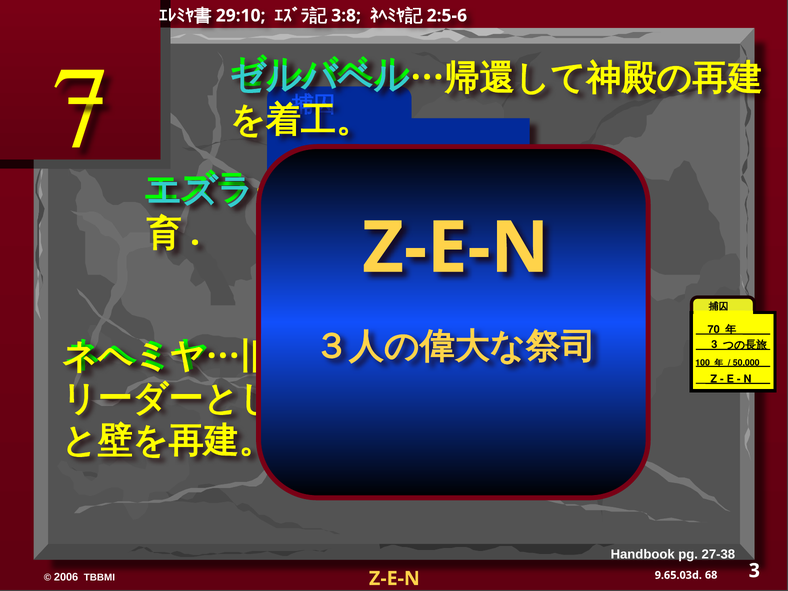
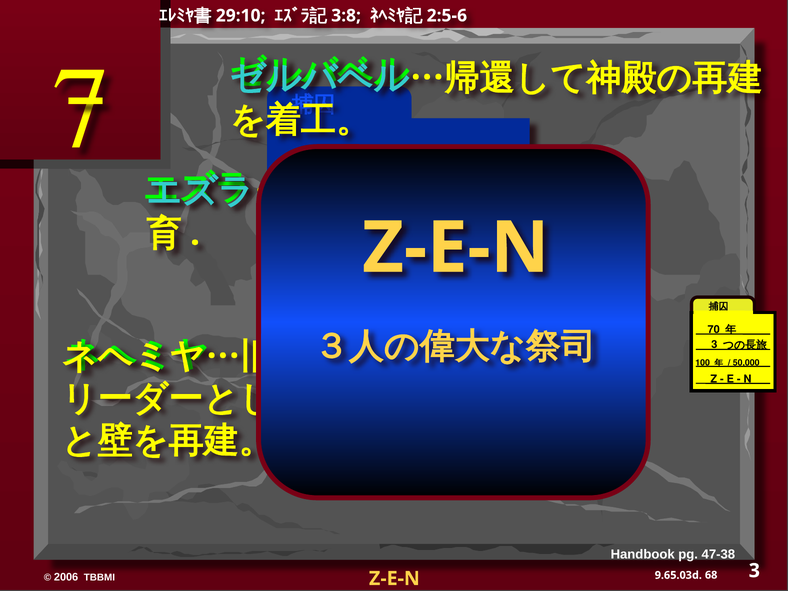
27-38: 27-38 -> 47-38 (718, 554)
